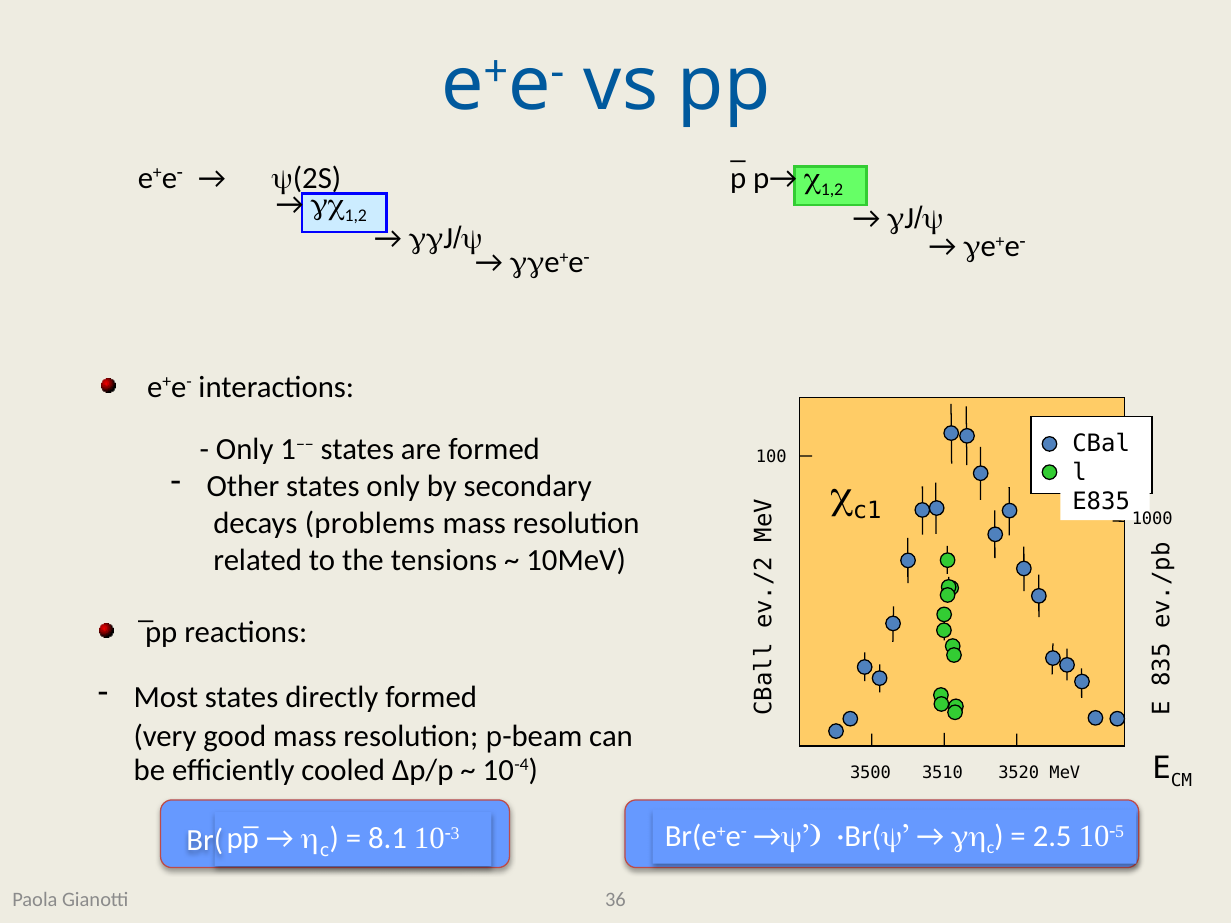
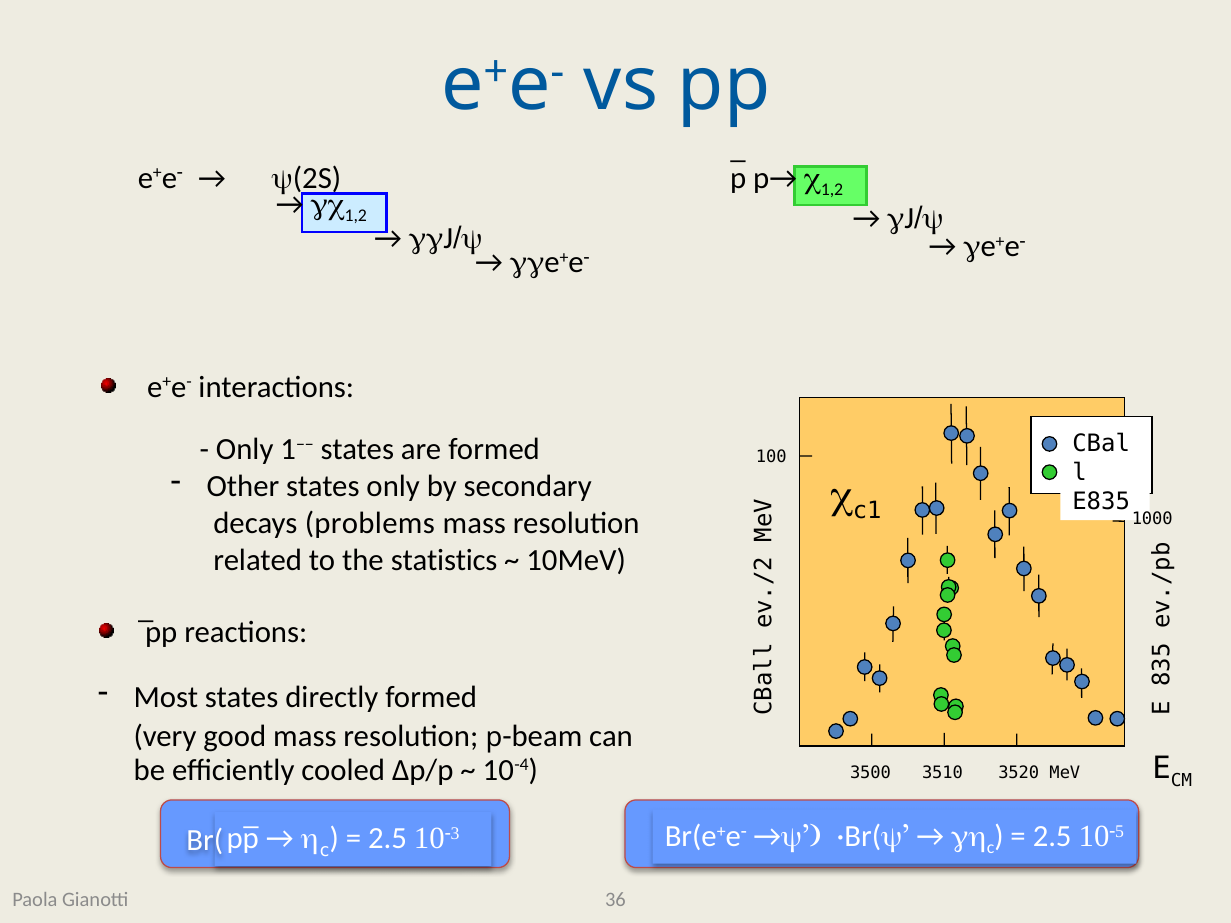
tensions: tensions -> statistics (444, 560)
8.1: 8.1 -> 2.5 (388, 839)
